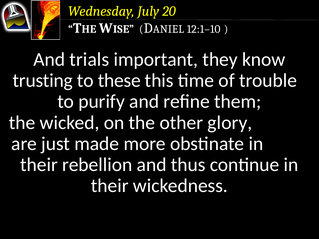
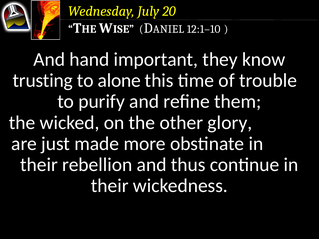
trials: trials -> hand (89, 60)
these: these -> alone (119, 81)
